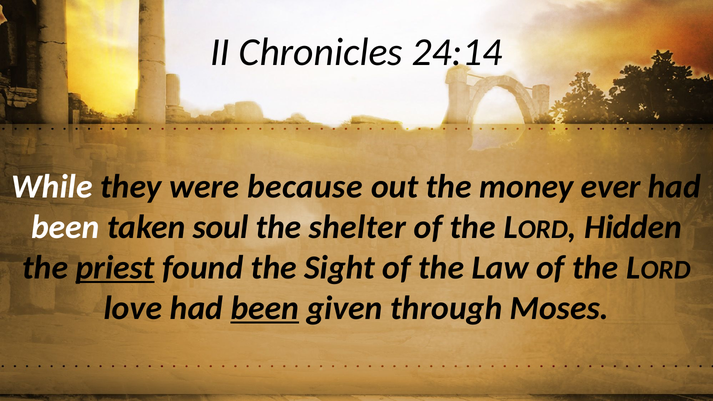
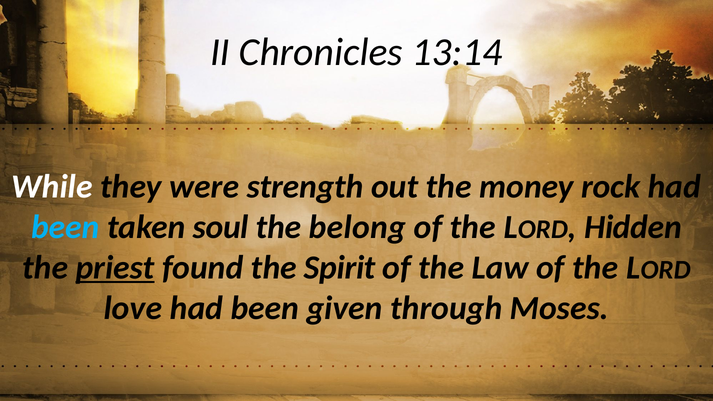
24:14: 24:14 -> 13:14 (457, 52)
because: because -> strength (305, 187)
ever: ever -> rock (611, 187)
been colour: white -> light blue (65, 227)
shelter: shelter -> belong (357, 227)
Sight: Sight -> Spirit (340, 268)
been underline: present -> none (265, 308)
